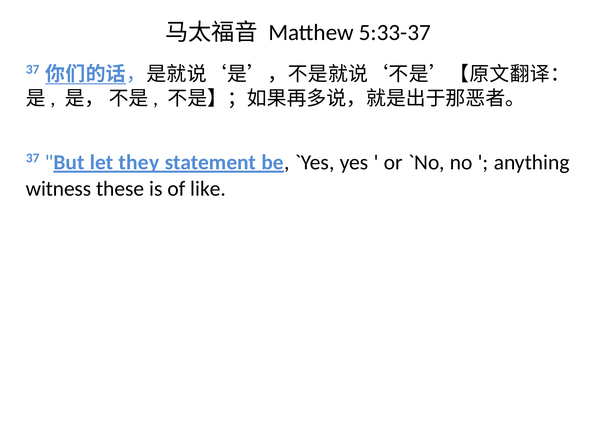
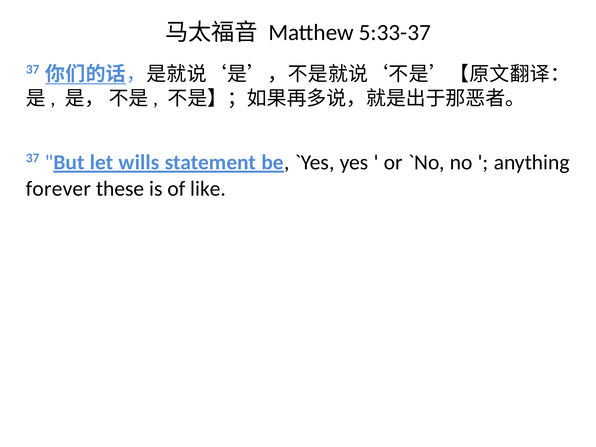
they: they -> wills (139, 162)
witness: witness -> forever (58, 189)
